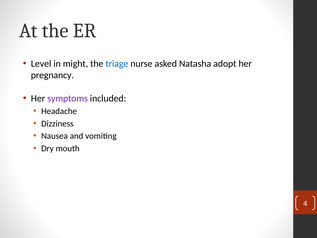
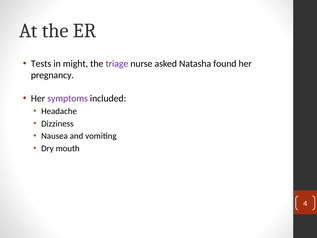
Level: Level -> Tests (41, 64)
triage colour: blue -> purple (117, 64)
adopt: adopt -> found (225, 64)
